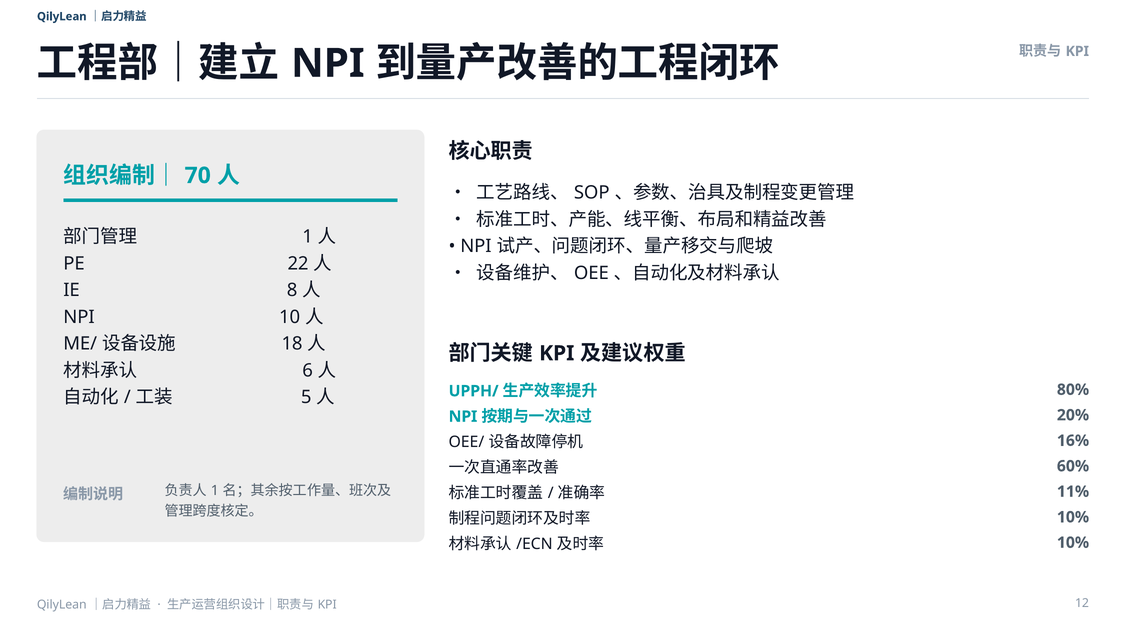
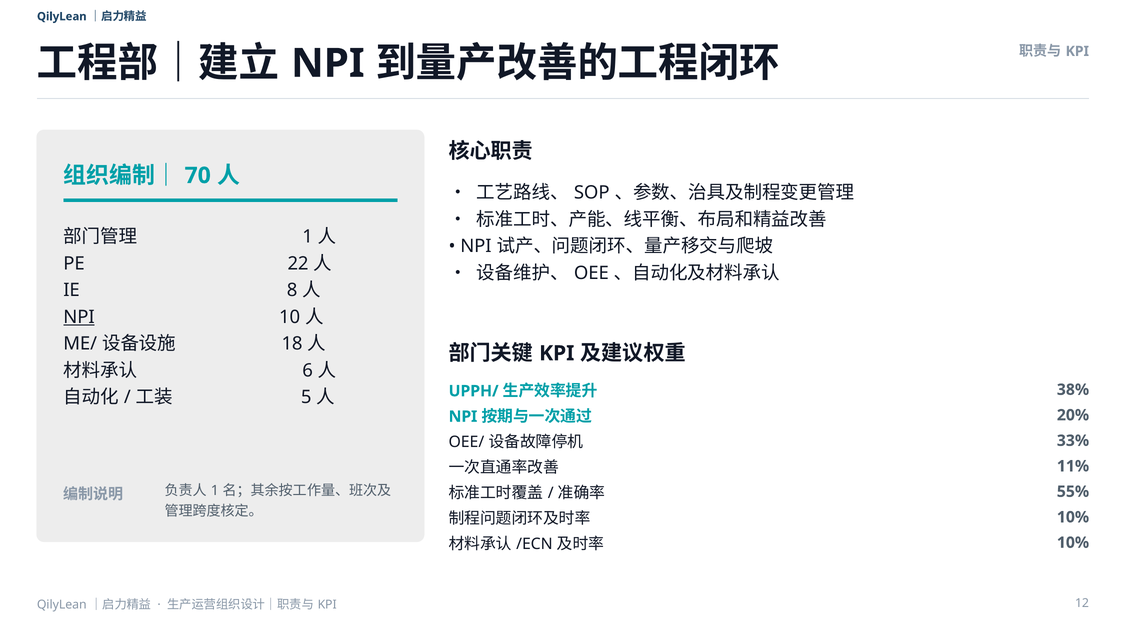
NPI underline: none -> present (79, 317)
80%: 80% -> 38% (1073, 390)
16%: 16% -> 33% (1073, 441)
60%: 60% -> 11% (1073, 466)
11%: 11% -> 55% (1073, 492)
